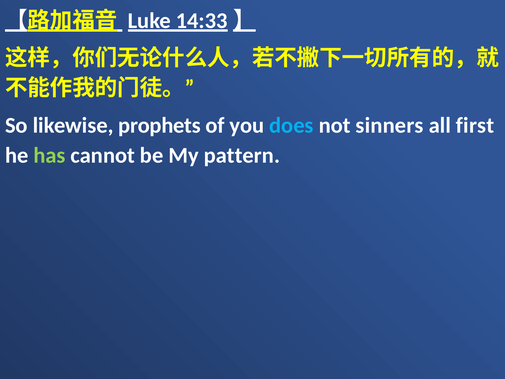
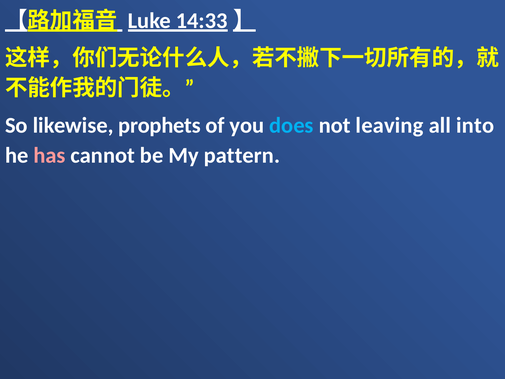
sinners: sinners -> leaving (390, 125)
first: first -> into (475, 125)
has colour: light green -> pink (50, 155)
